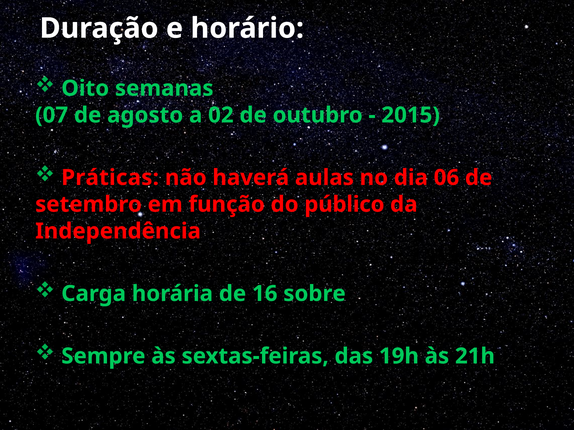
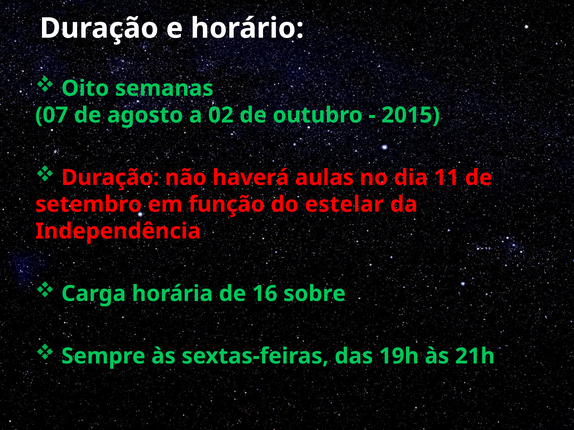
Práticas: Práticas -> Duração (110, 178)
06: 06 -> 11 (446, 178)
público: público -> estelar (344, 205)
